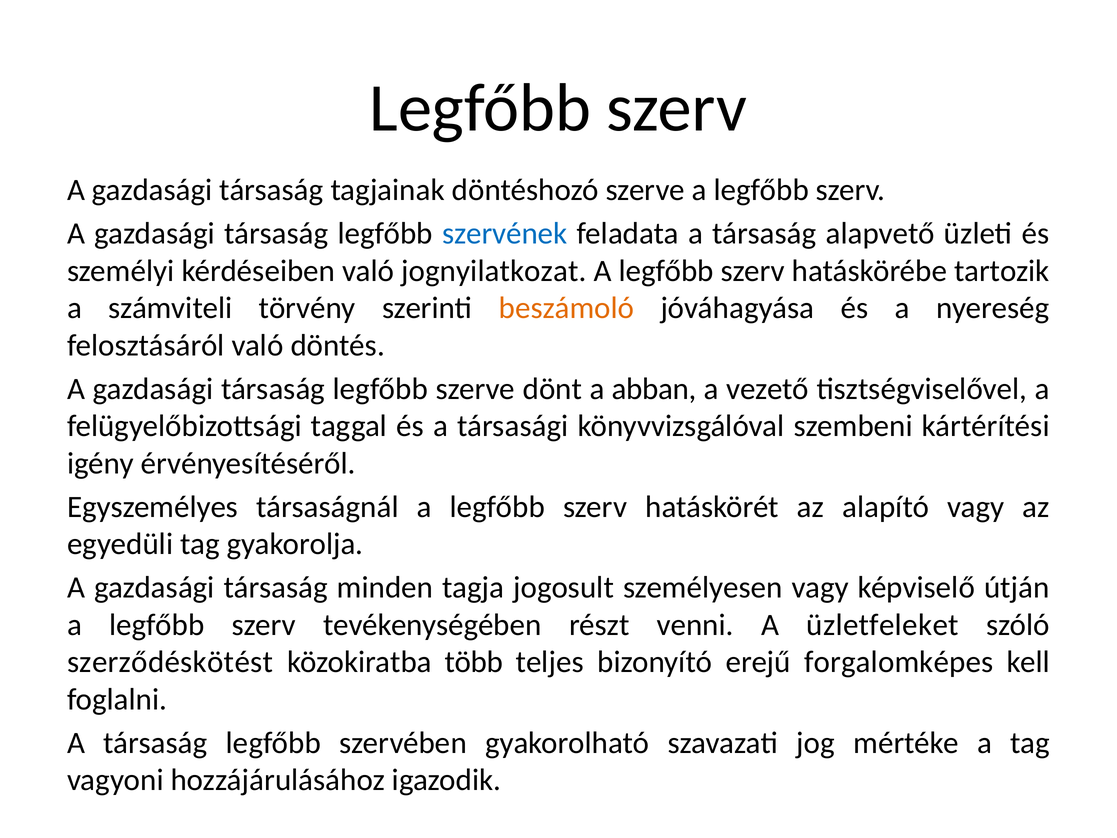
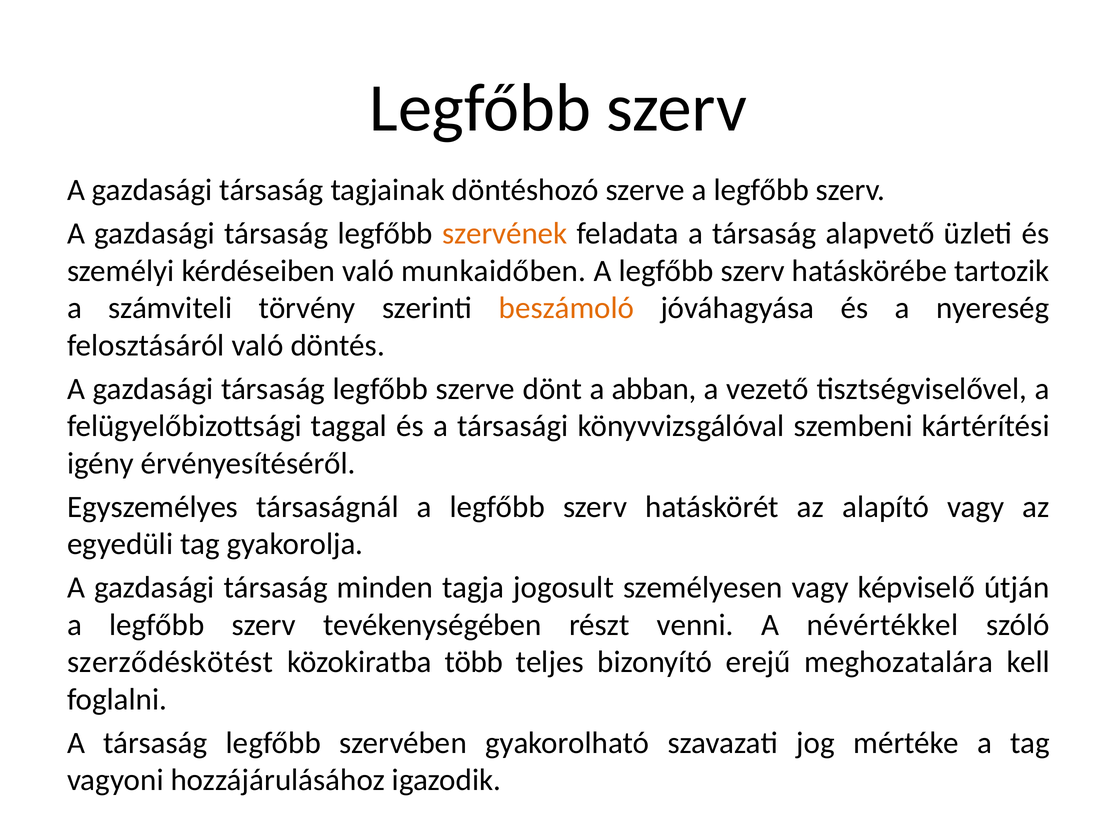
szervének colour: blue -> orange (505, 234)
jognyilatkozat: jognyilatkozat -> munkaidőben (494, 271)
üzletfeleket: üzletfeleket -> névértékkel (883, 625)
forgalomképes: forgalomképes -> meghozatalára (899, 662)
